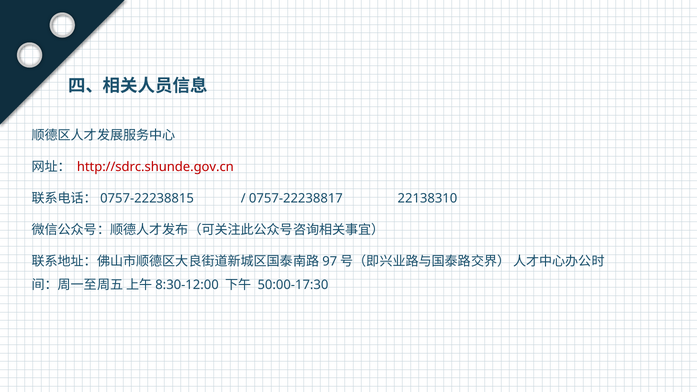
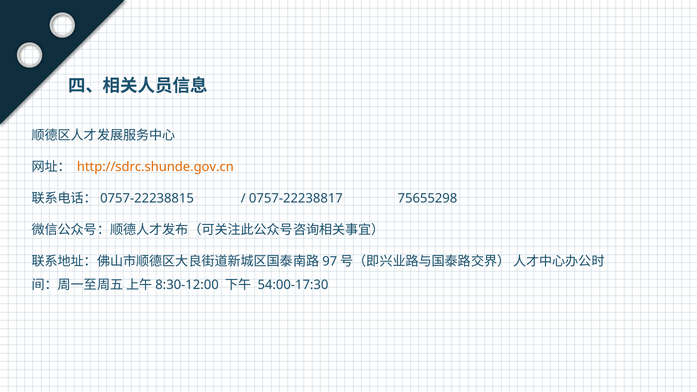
http://sdrc.shunde.gov.cn colour: red -> orange (155, 167)
22138310: 22138310 -> 75655298 (427, 199)
50:00-17:30: 50:00-17:30 -> 54:00-17:30 (293, 285)
